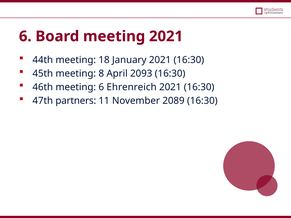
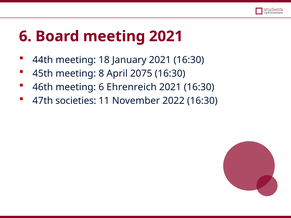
2093: 2093 -> 2075 (141, 74)
partners: partners -> societies (76, 101)
2089: 2089 -> 2022 (173, 101)
